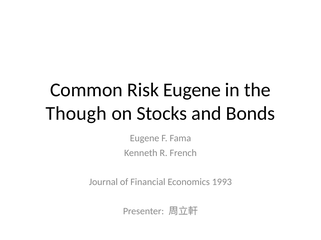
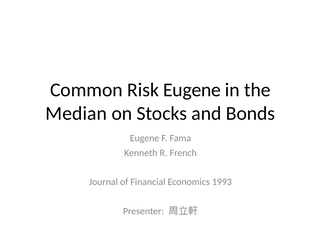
Though: Though -> Median (76, 114)
